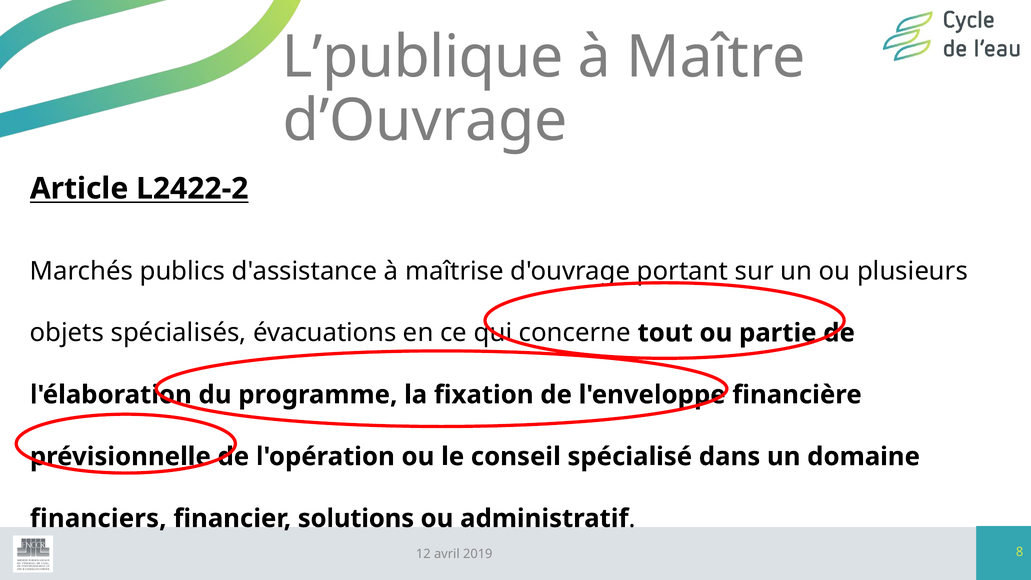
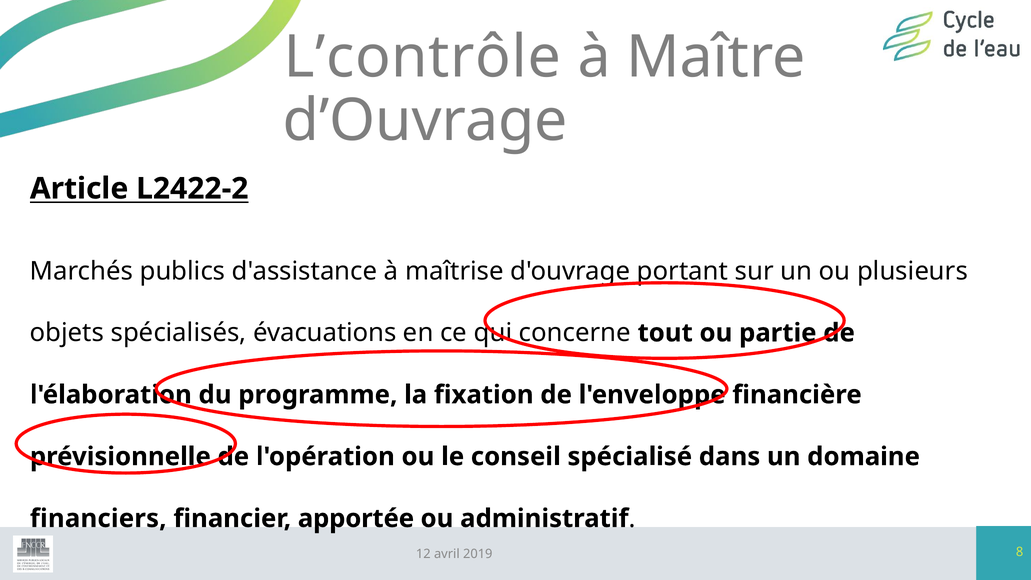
L’publique: L’publique -> L’contrôle (422, 57)
solutions: solutions -> apportée (356, 518)
